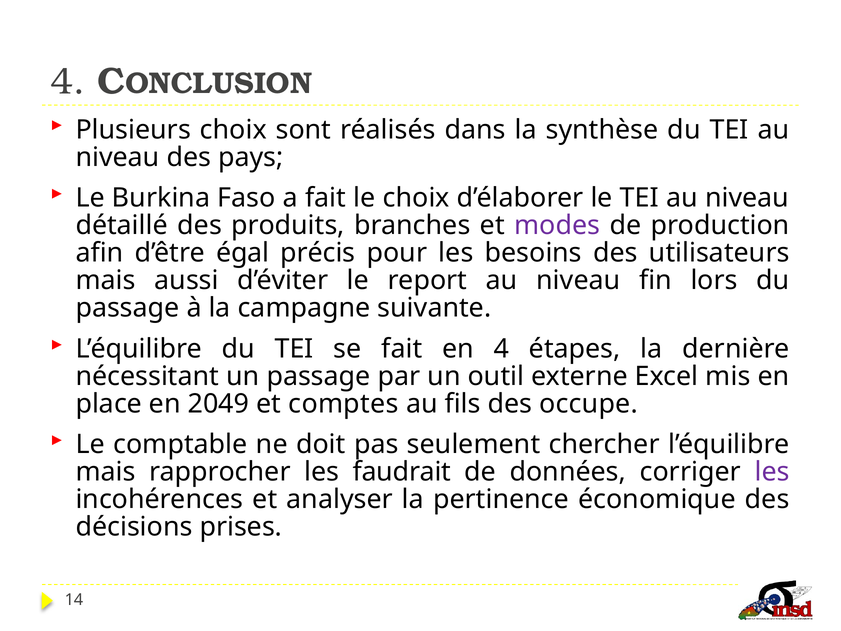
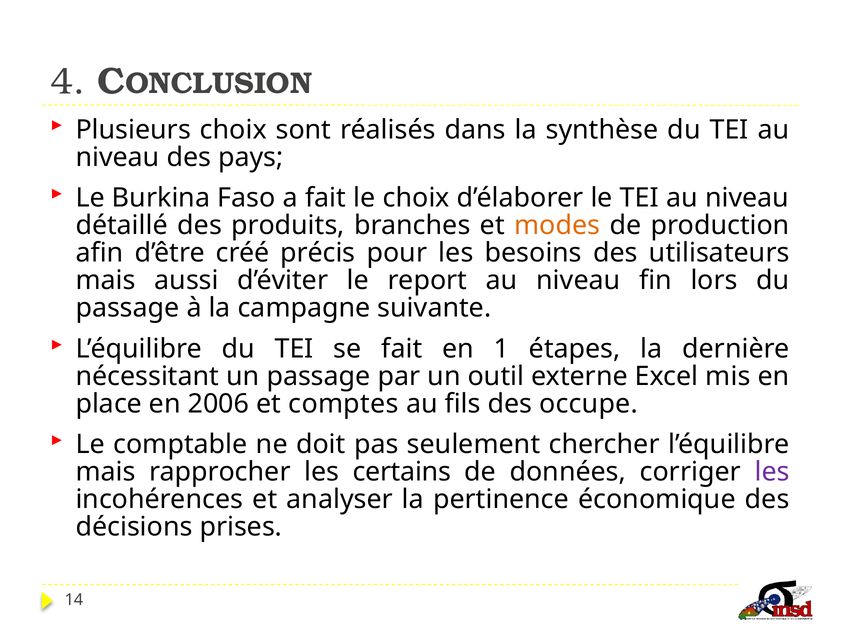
modes colour: purple -> orange (557, 225)
égal: égal -> créé (243, 253)
en 4: 4 -> 1 (501, 349)
2049: 2049 -> 2006 (218, 404)
faudrait: faudrait -> certains (402, 472)
